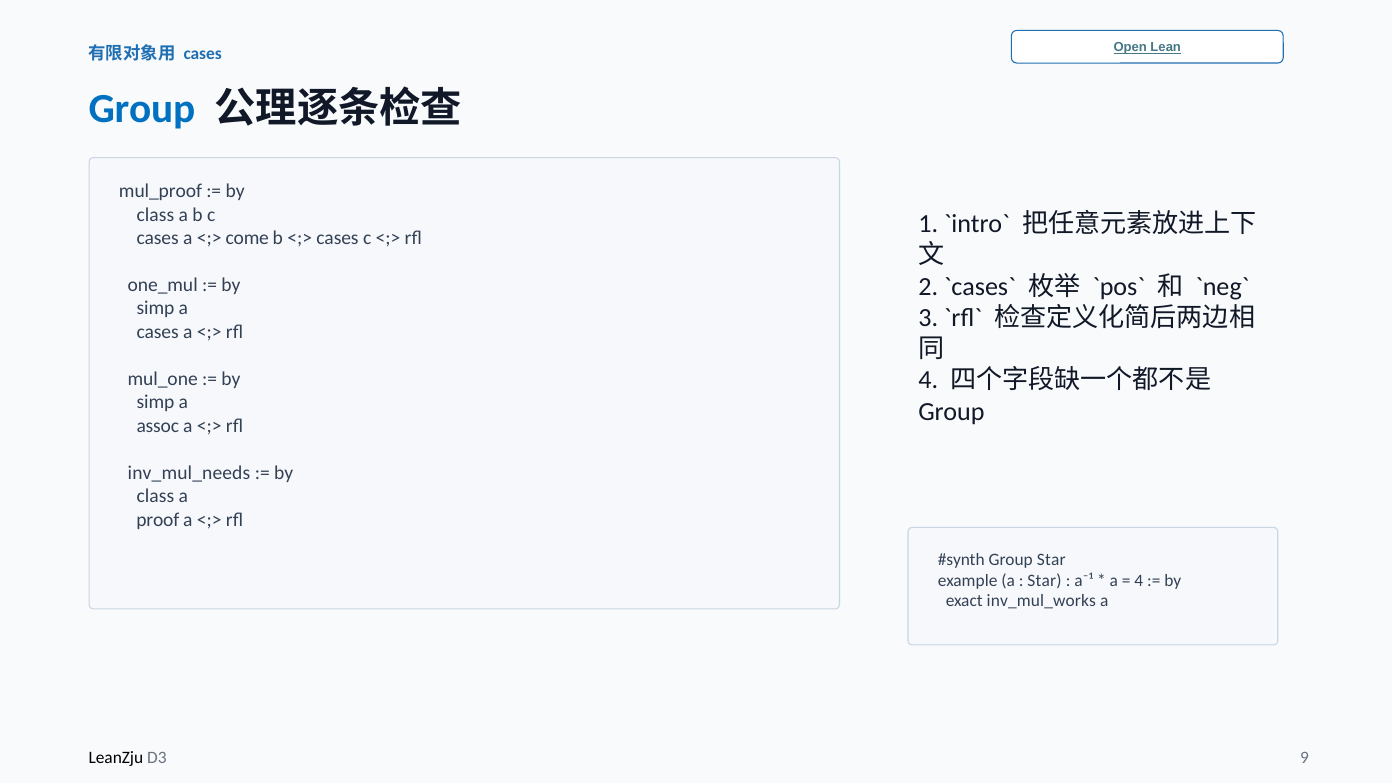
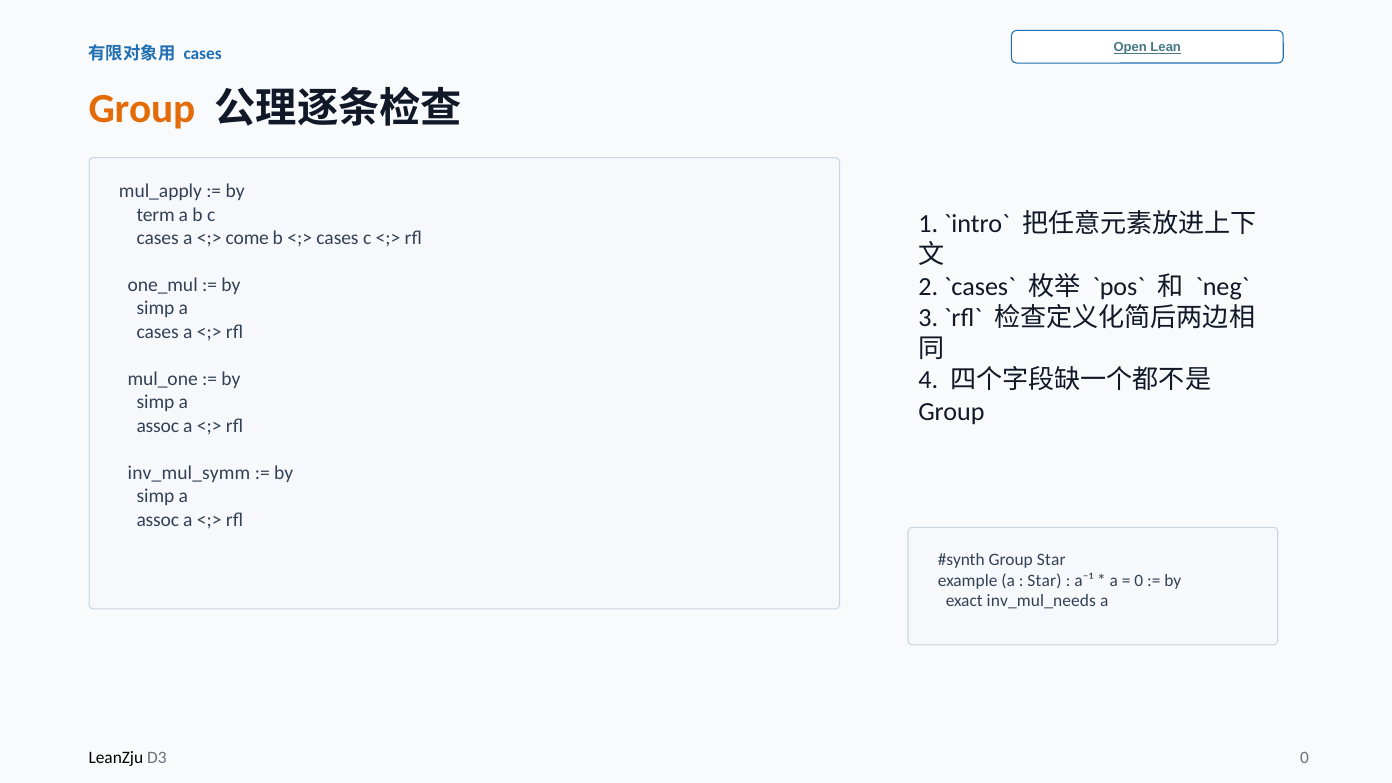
Group colour: blue -> orange (142, 109)
mul_proof: mul_proof -> mul_apply (161, 191)
class: class -> term (156, 215)
inv_mul_needs: inv_mul_needs -> inv_mul_symm (189, 473)
class: class -> simp (156, 496)
proof: proof -> assoc (158, 520)
4: 4 -> 0 (1139, 580)
inv_mul_works: inv_mul_works -> inv_mul_needs (1041, 601)
D3 9: 9 -> 0 (1305, 757)
